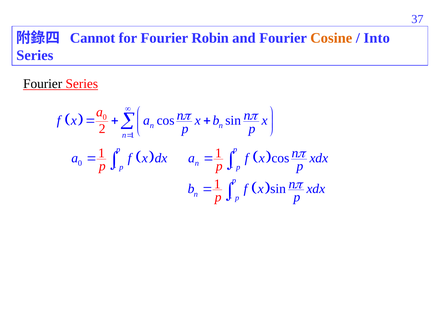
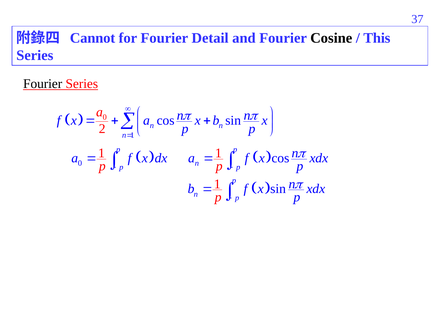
Robin: Robin -> Detail (210, 38)
Cosine colour: orange -> black (331, 38)
Into: Into -> This (377, 38)
